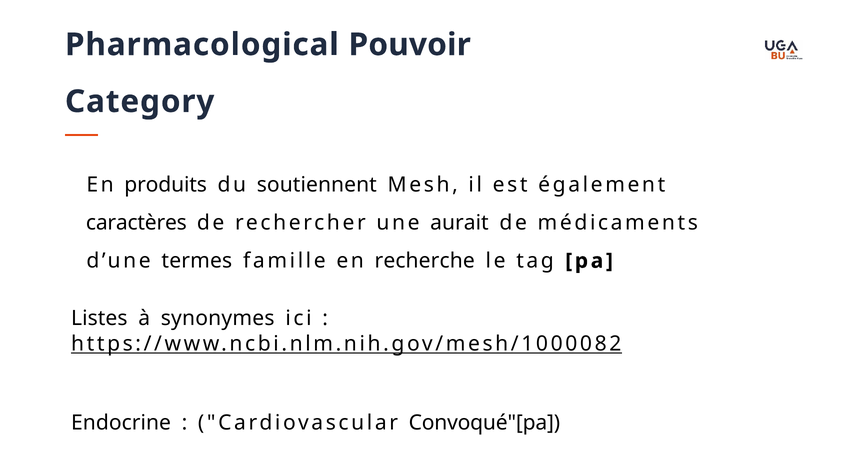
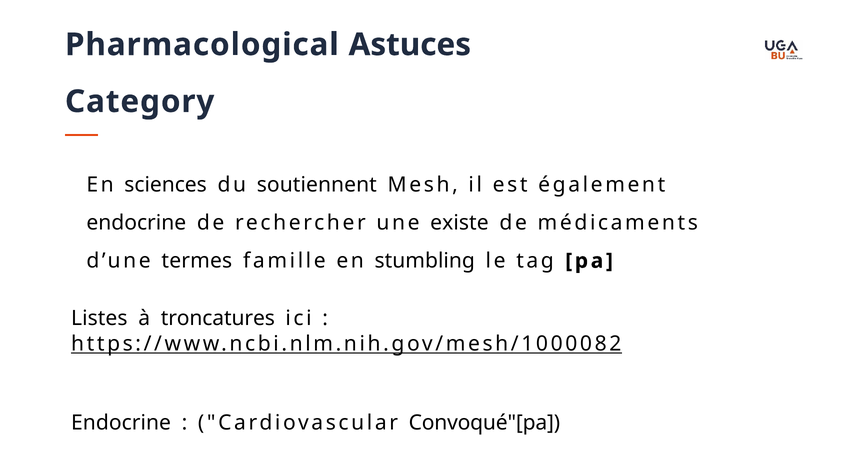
Pouvoir: Pouvoir -> Astuces (410, 45)
produits: produits -> sciences (166, 185)
caractères: caractères -> endocrine (136, 223)
aurait: aurait -> existe (459, 223)
recherche: recherche -> stumbling (425, 261)
synonymes: synonymes -> troncatures (218, 318)
